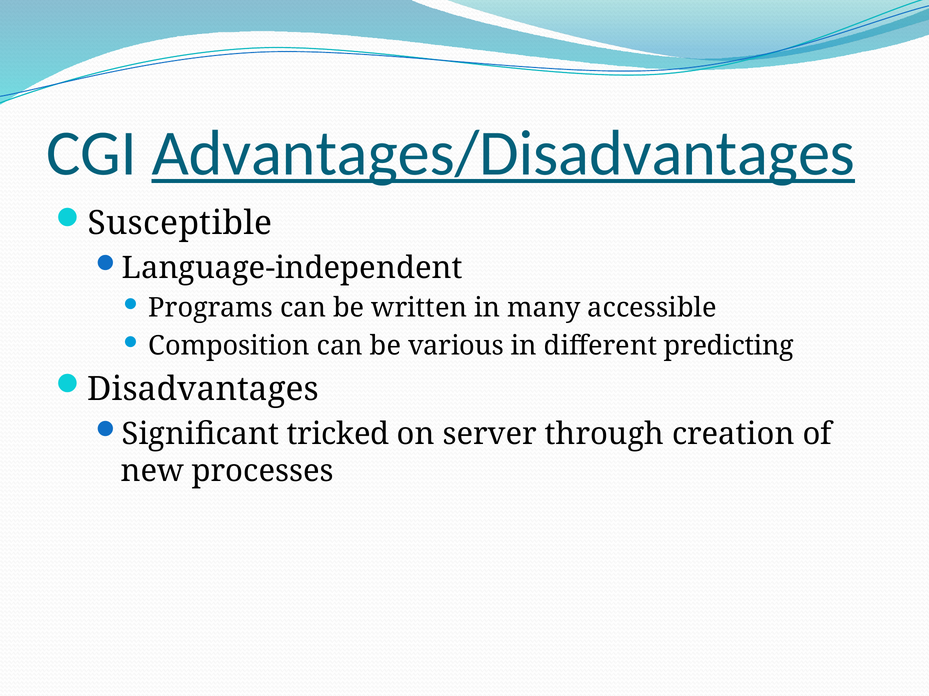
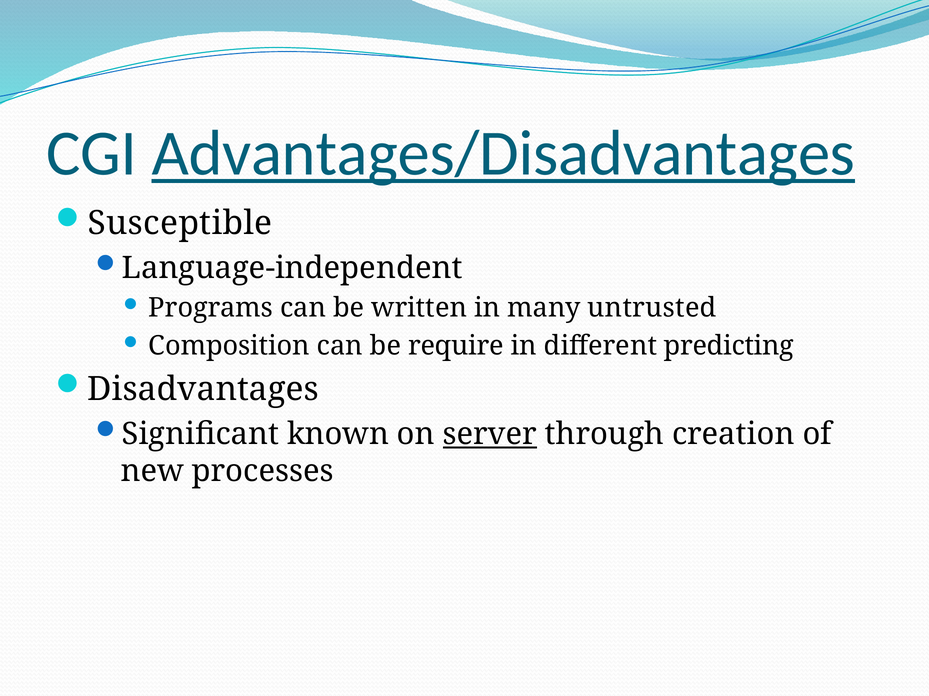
accessible: accessible -> untrusted (652, 308)
various: various -> require (456, 346)
tricked: tricked -> known (338, 434)
server underline: none -> present (490, 434)
